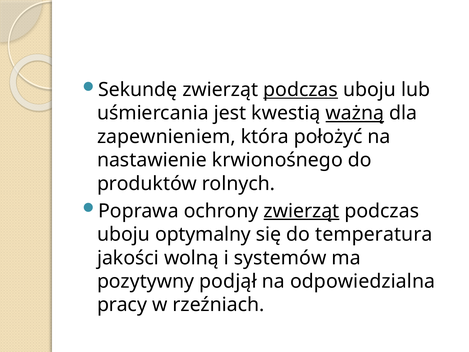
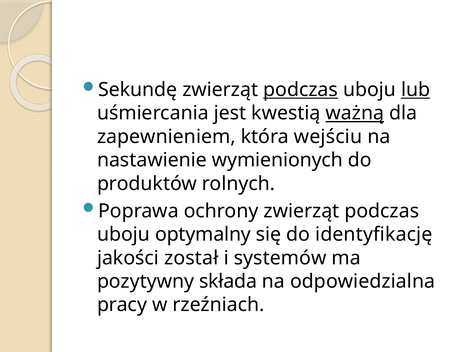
lub underline: none -> present (416, 90)
położyć: położyć -> wejściu (328, 137)
krwionośnego: krwionośnego -> wymienionych (277, 160)
zwierząt underline: present -> none (301, 211)
temperatura: temperatura -> identyfikację (374, 234)
wolną: wolną -> został (191, 258)
podjął: podjął -> składa (228, 281)
